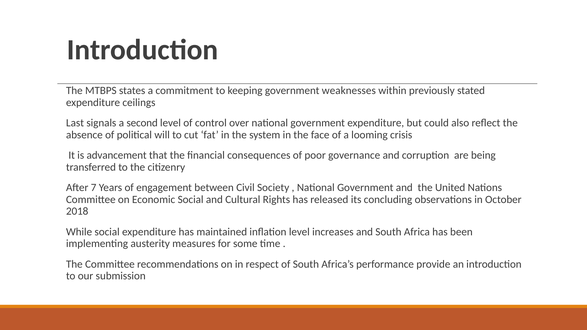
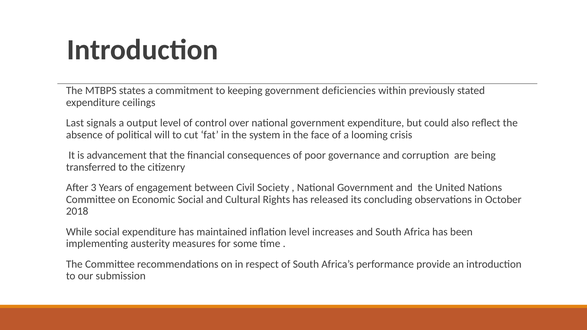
weaknesses: weaknesses -> deficiencies (349, 91)
second: second -> output (142, 123)
7: 7 -> 3 (94, 188)
